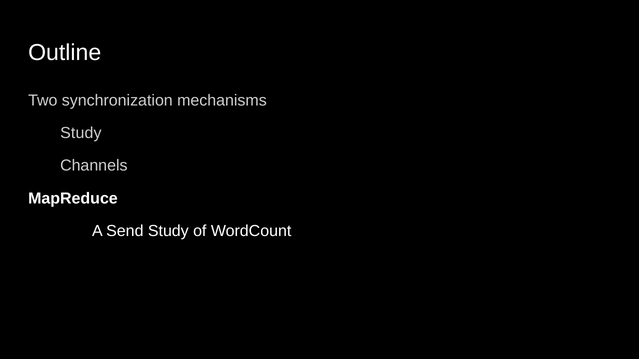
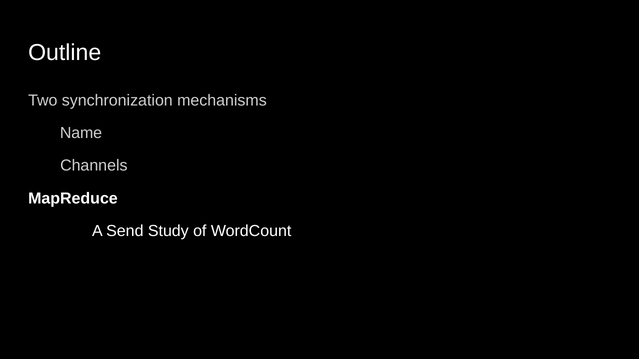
Study: Study -> Name (81, 133)
